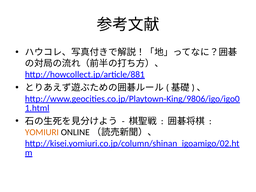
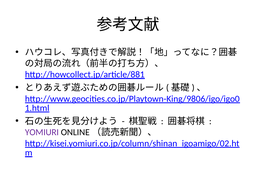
YOMIURI colour: orange -> purple (42, 132)
